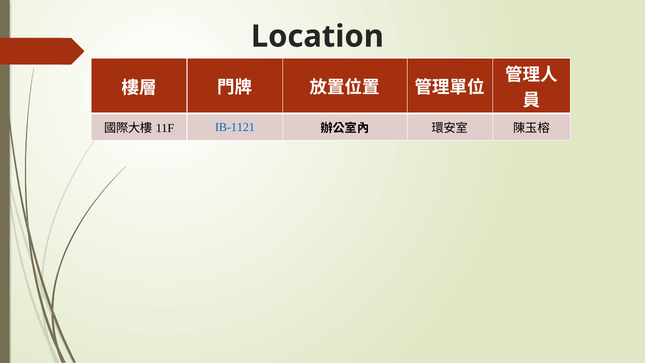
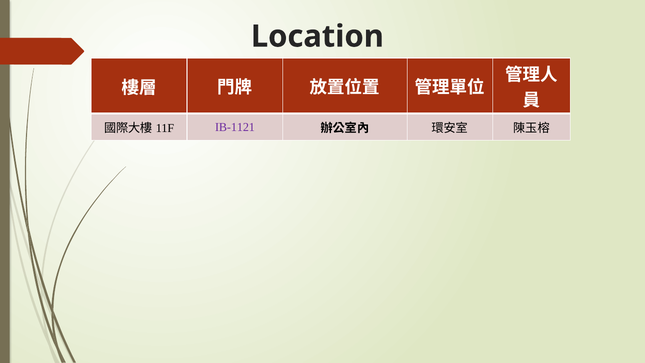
IB-1121 colour: blue -> purple (235, 127)
